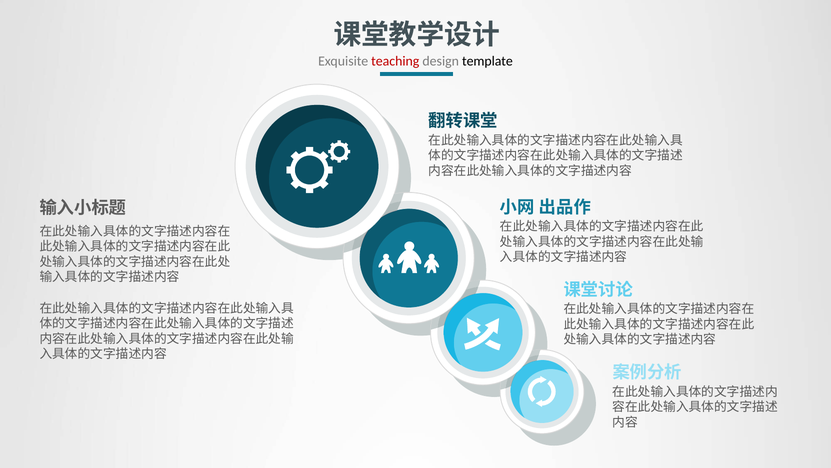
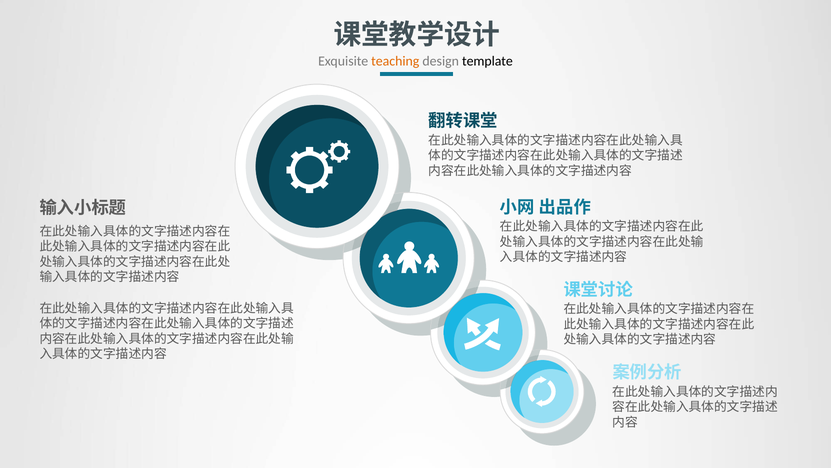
teaching colour: red -> orange (395, 61)
